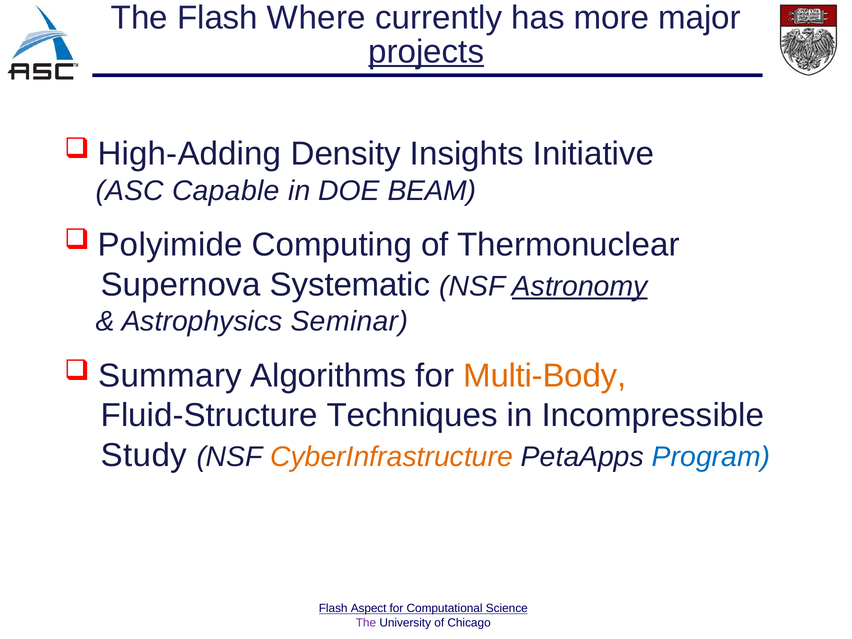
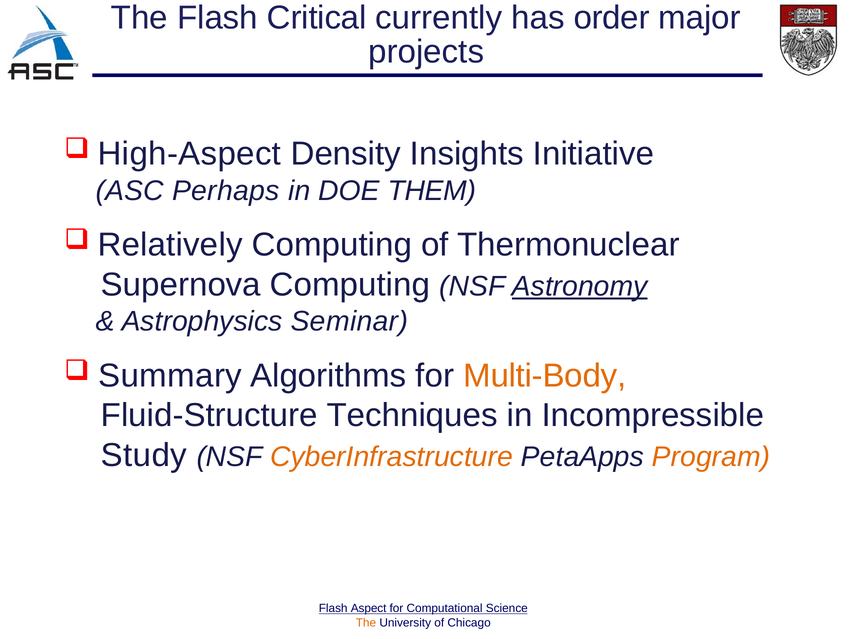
Where: Where -> Critical (317, 18)
more: more -> order (612, 18)
projects underline: present -> none (426, 52)
High-Adding: High-Adding -> High-Aspect (189, 154)
Capable: Capable -> Perhaps (226, 191)
BEAM: BEAM -> THEM (432, 191)
Polyimide: Polyimide -> Relatively (170, 245)
Supernova Systematic: Systematic -> Computing (350, 285)
Program colour: blue -> orange (711, 457)
The colour: purple -> orange (366, 623)
